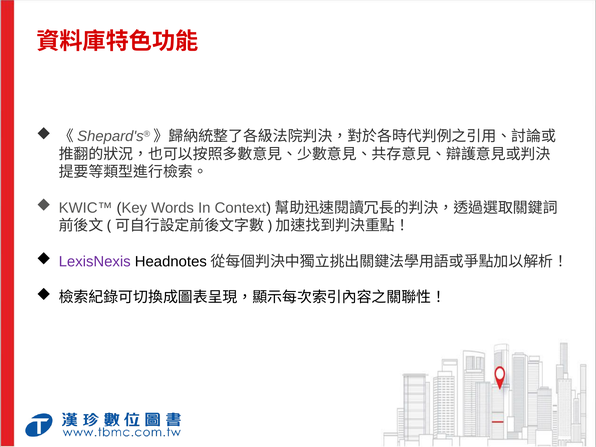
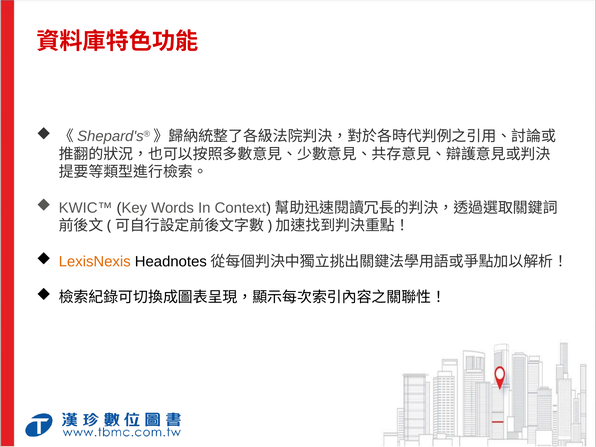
LexisNexis colour: purple -> orange (95, 261)
